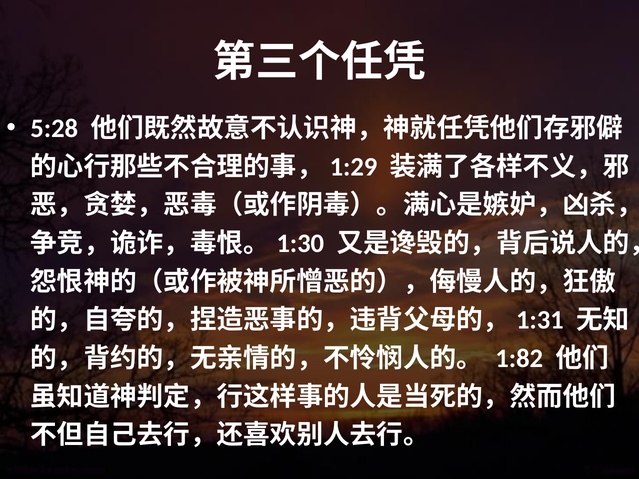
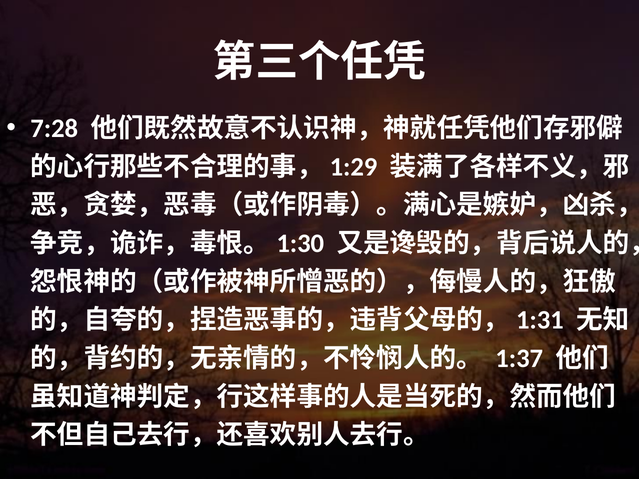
5:28: 5:28 -> 7:28 (54, 129)
1:82: 1:82 -> 1:37 (519, 359)
